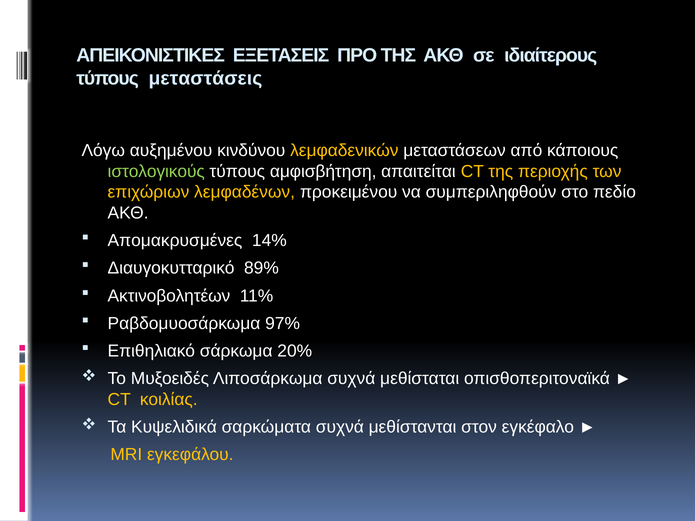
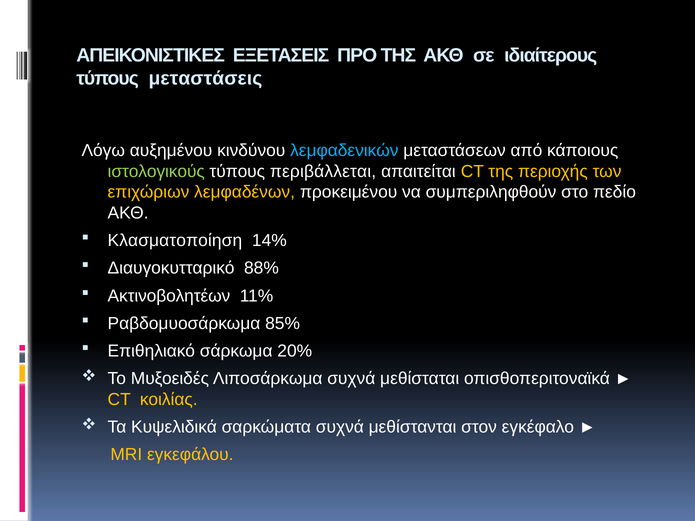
λεμφαδενικών colour: yellow -> light blue (344, 151)
αμφισβήτηση: αμφισβήτηση -> περιβάλλεται (323, 171)
Απομακρυσμένες: Απομακρυσμένες -> Κλασματοποίηση (175, 241)
89%: 89% -> 88% (261, 268)
97%: 97% -> 85% (283, 324)
